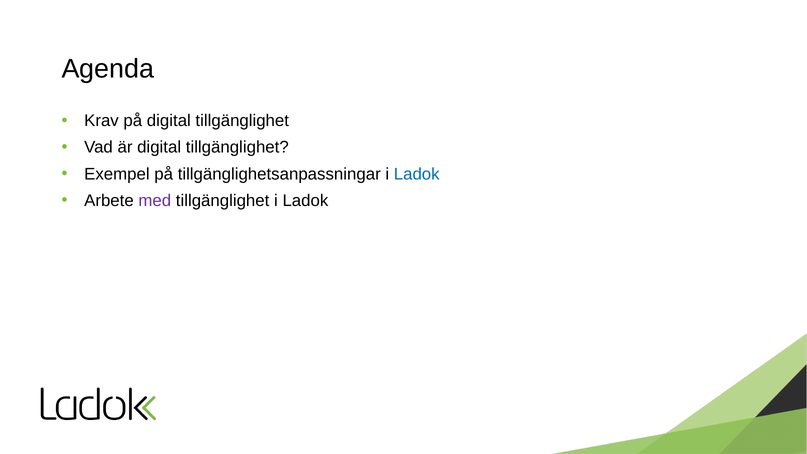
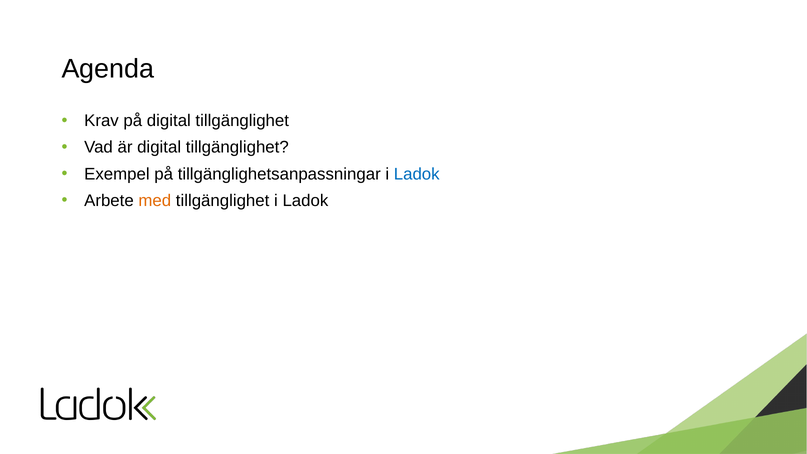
med colour: purple -> orange (155, 201)
